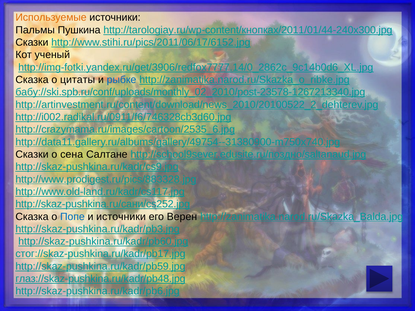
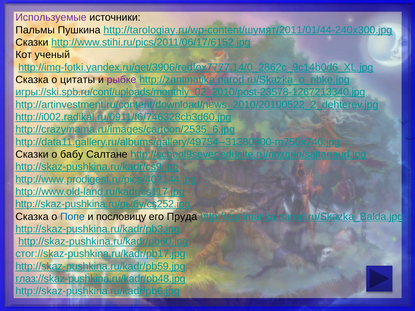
Используемые colour: orange -> purple (51, 18)
http://tarologiay.ru/wp-content/кнопках/2011/01/44-240x300.jpg: http://tarologiay.ru/wp-content/кнопках/2011/01/44-240x300.jpg -> http://tarologiay.ru/wp-content/шумят/2011/01/44-240x300.jpg (248, 30)
рыбке colour: blue -> purple (121, 80)
бабу://ski.spb.ru/conf/uploads/monthly_02_2010/post-23578-1267213340.jpg: бабу://ski.spb.ru/conf/uploads/monthly_02_2010/post-23578-1267213340.jpg -> игры://ski.spb.ru/conf/uploads/monthly_02_2010/post-23578-1267213340.jpg (190, 92)
сена: сена -> бабу (72, 155)
http://www.prodigest.ru/pics/883328.jpg: http://www.prodigest.ru/pics/883328.jpg -> http://www.prodigest.ru/pics/402144.jpg (106, 179)
http://skaz-pushkina.ru/сани/cs252.jpg: http://skaz-pushkina.ru/сани/cs252.jpg -> http://skaz-pushkina.ru/рыбу/cs252.jpg (103, 204)
и источники: источники -> пословицу (121, 217)
Верен: Верен -> Пруда (182, 217)
